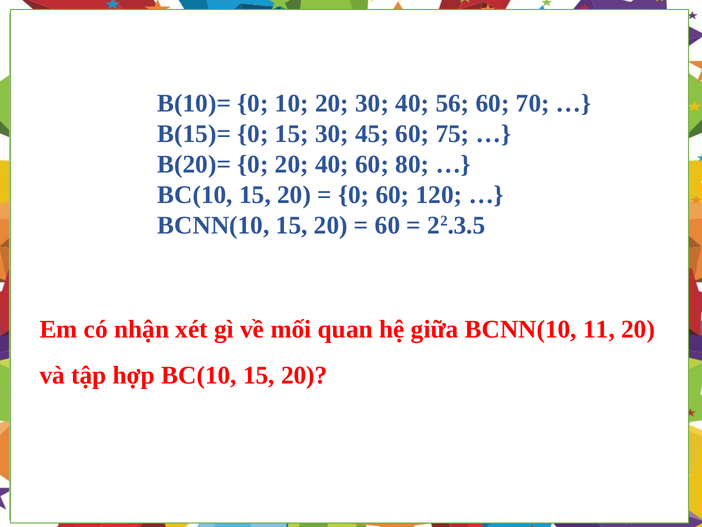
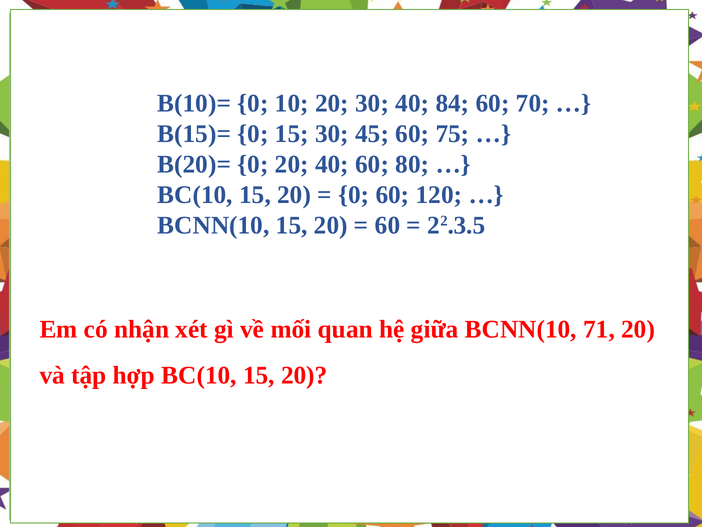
56: 56 -> 84 (452, 103)
11: 11 -> 71 (599, 329)
